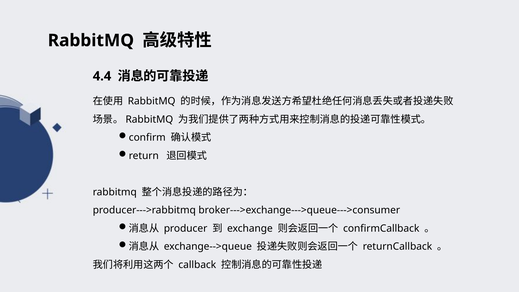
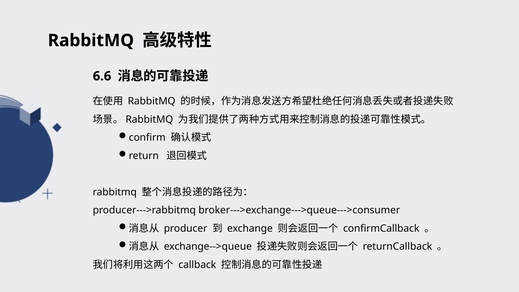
4.4: 4.4 -> 6.6 (102, 76)
